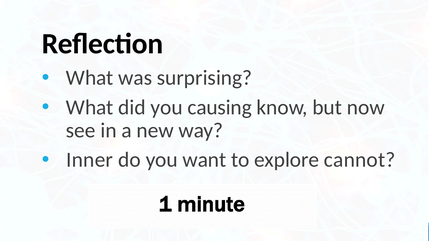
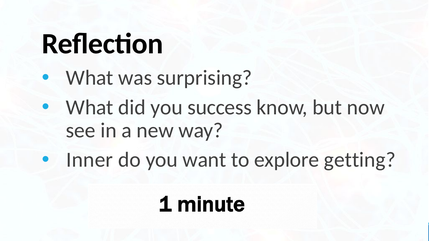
causing: causing -> success (220, 107)
cannot: cannot -> getting (360, 160)
